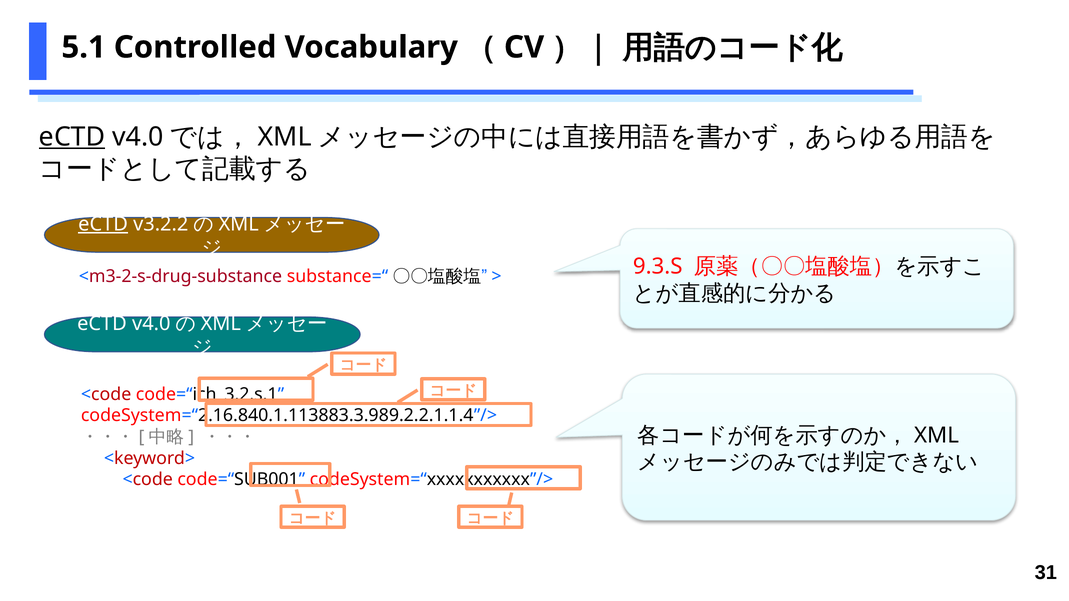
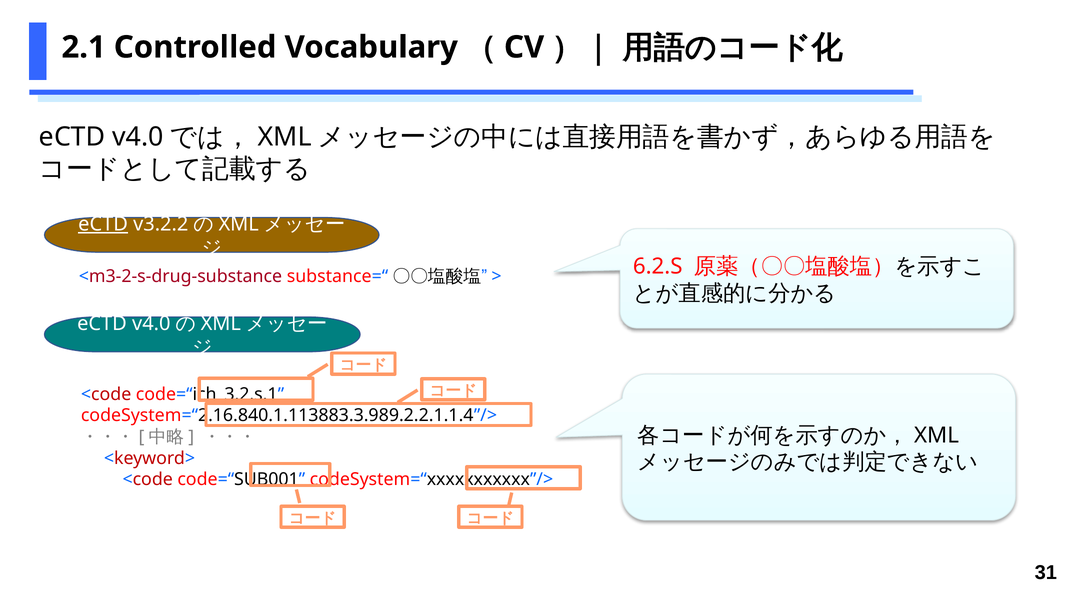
5.1: 5.1 -> 2.1 (84, 47)
eCTD underline: present -> none (72, 137)
9.3.S: 9.3.S -> 6.2.S (658, 267)
